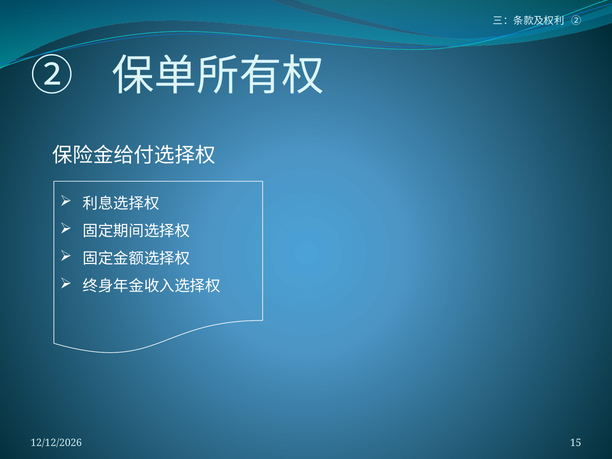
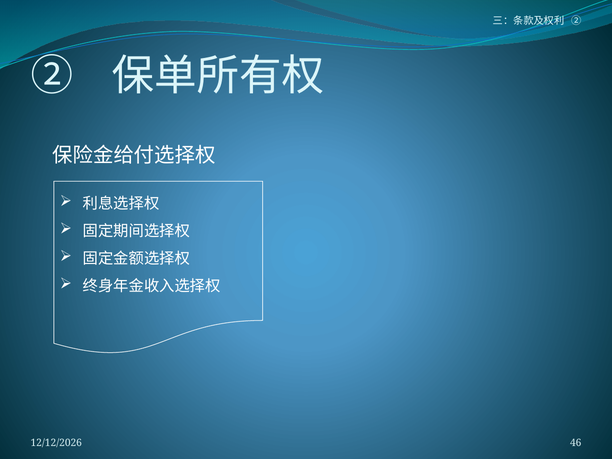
15: 15 -> 46 (576, 443)
